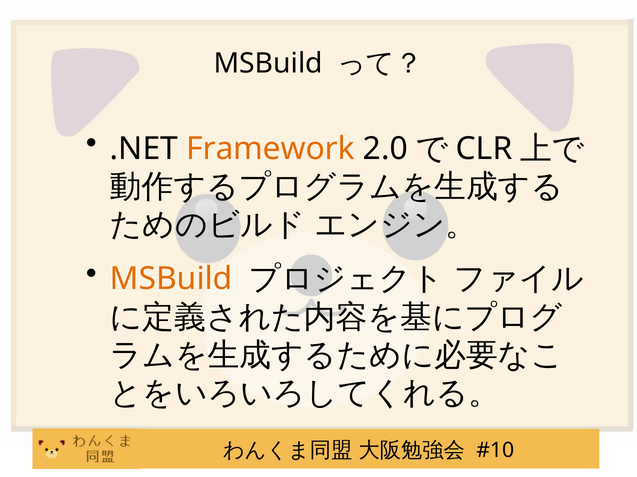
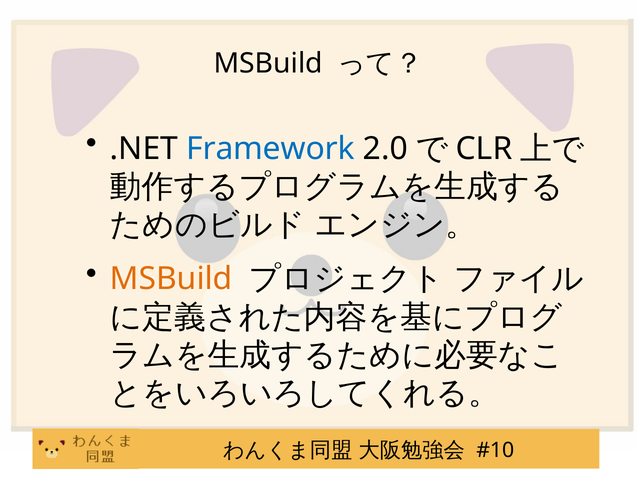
Framework colour: orange -> blue (271, 149)
